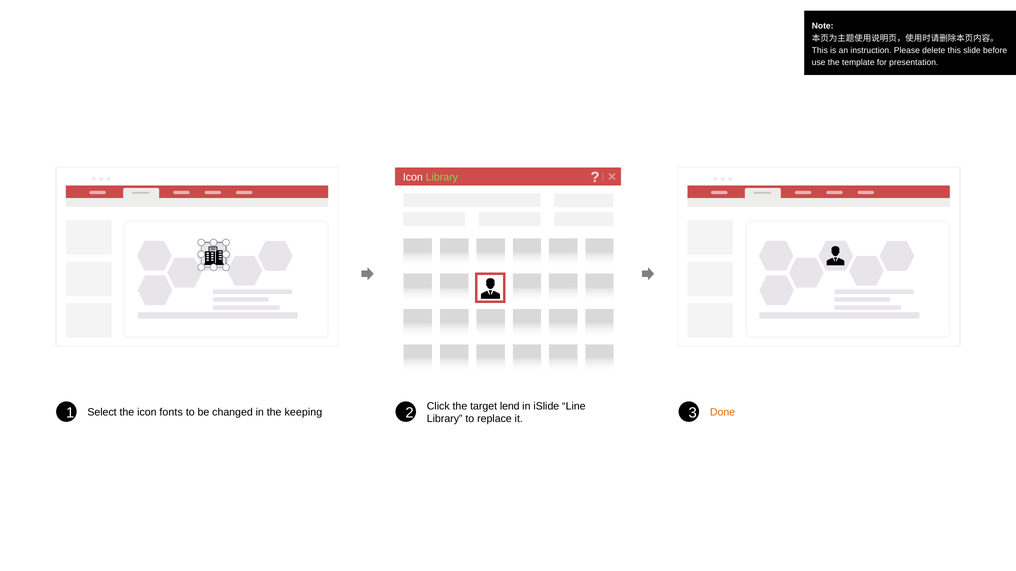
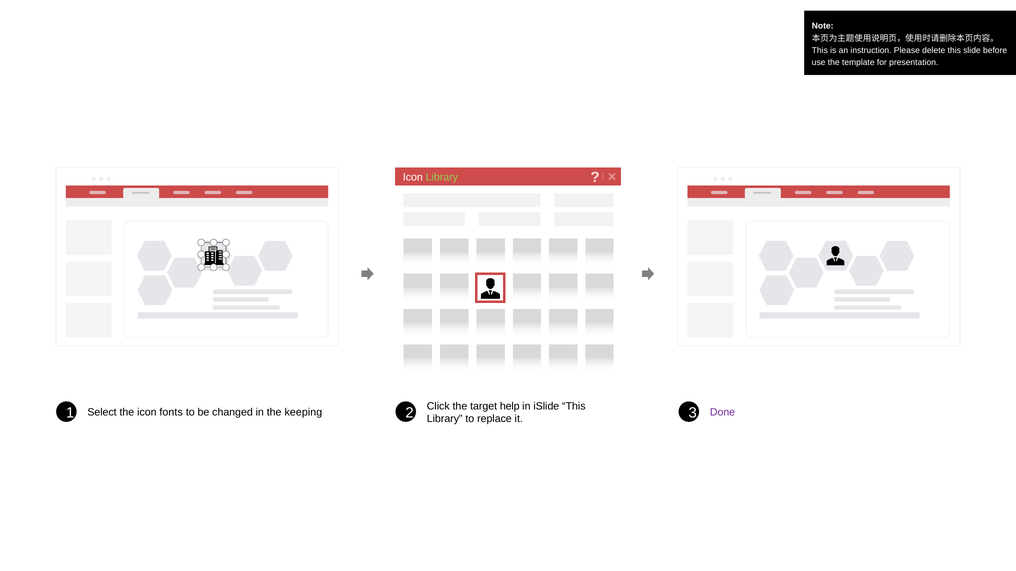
lend: lend -> help (510, 406)
iSlide Line: Line -> This (574, 406)
Done colour: orange -> purple (723, 413)
